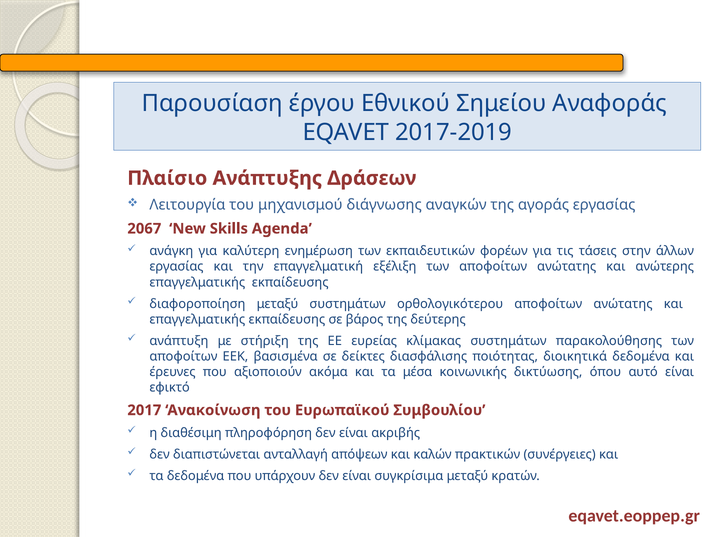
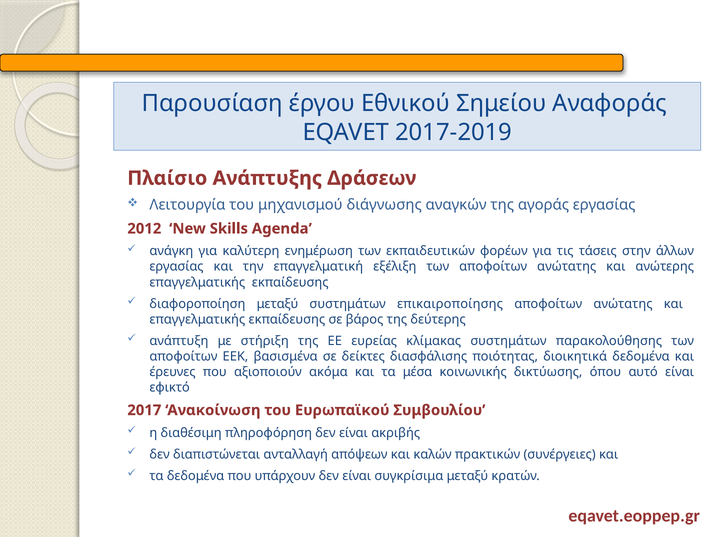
2067: 2067 -> 2012 (144, 229)
ορθολογικότερου: ορθολογικότερου -> επικαιροποίησης (450, 304)
